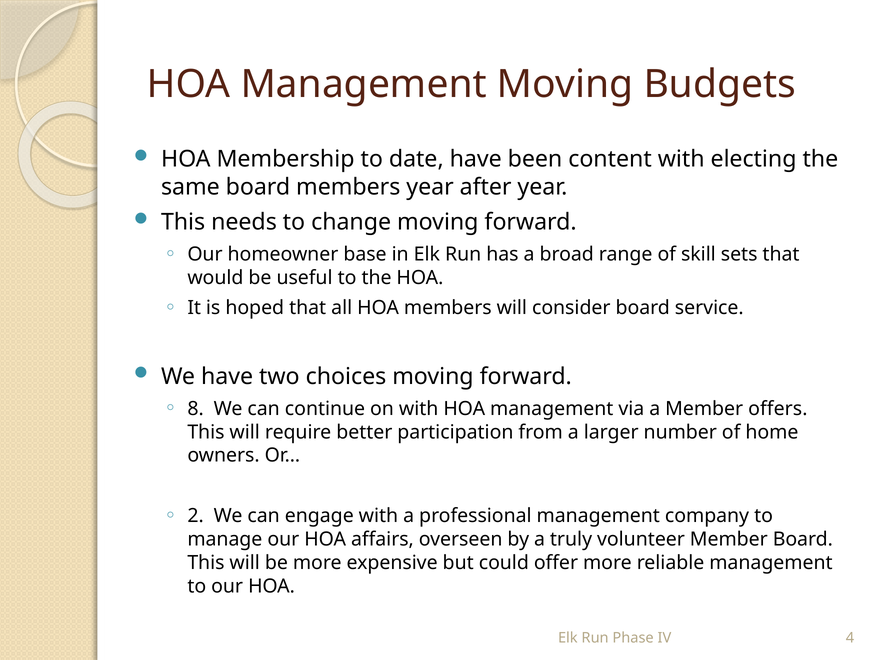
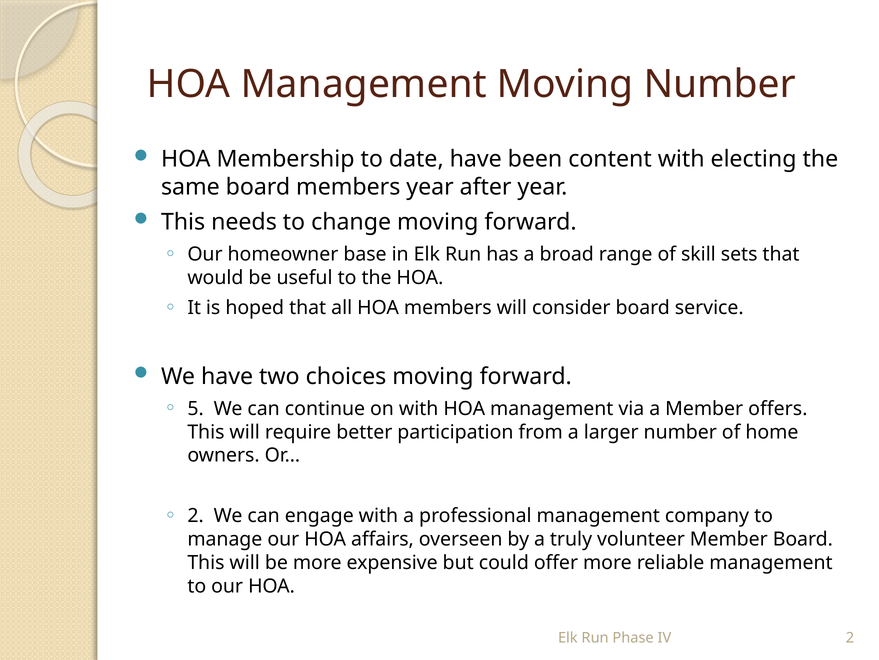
Moving Budgets: Budgets -> Number (720, 84)
8: 8 -> 5 (196, 408)
IV 4: 4 -> 2 (850, 637)
